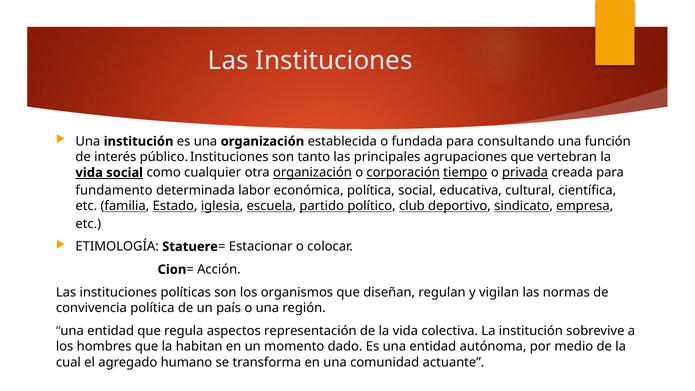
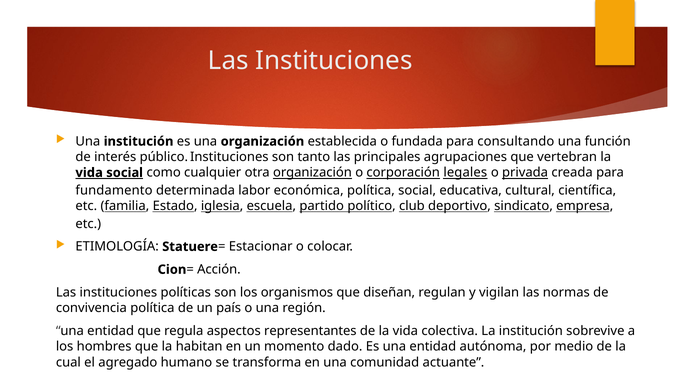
tiempo: tiempo -> legales (465, 173)
representación: representación -> representantes (310, 331)
